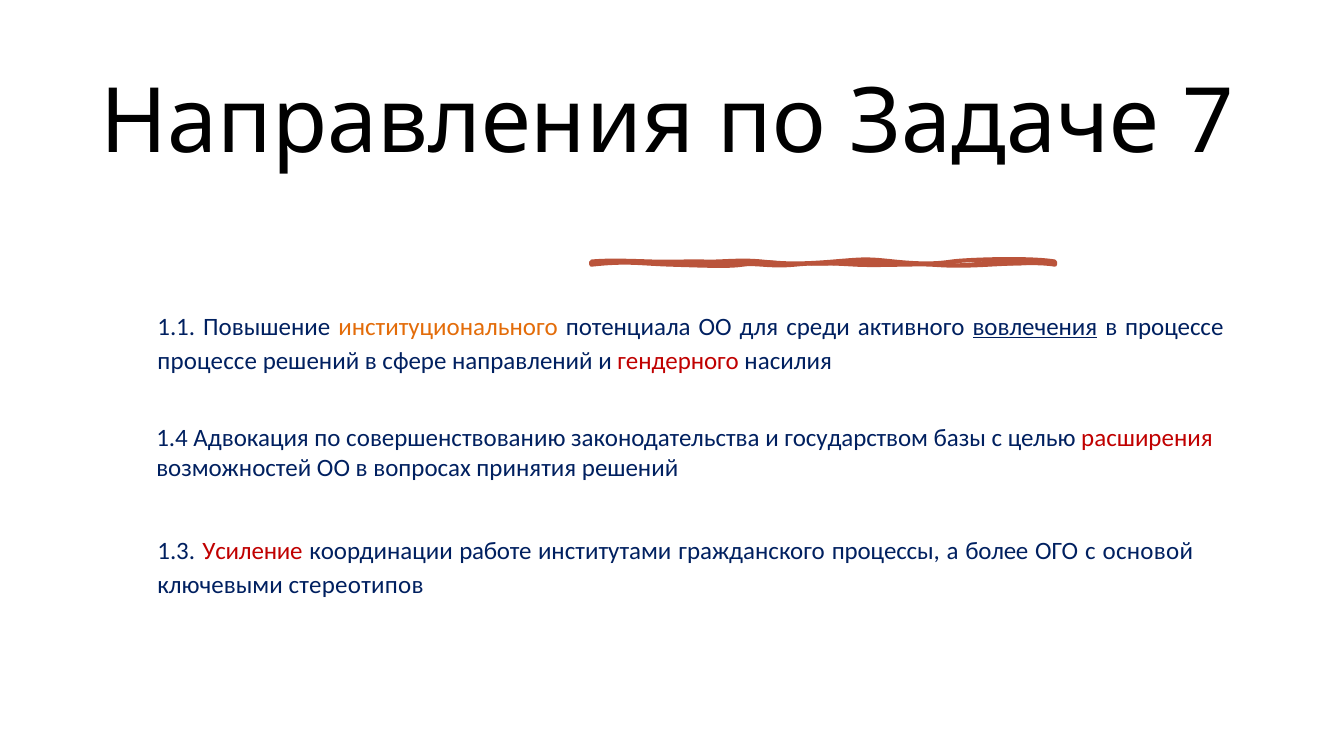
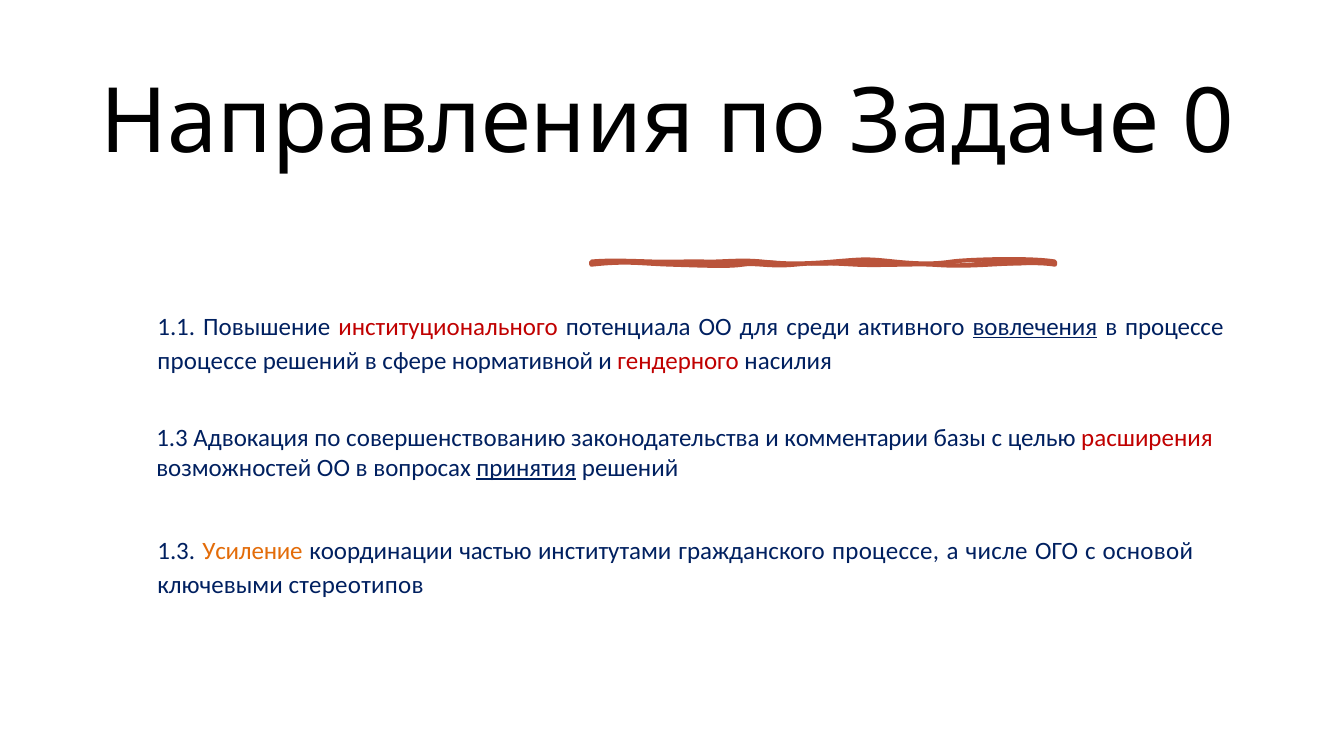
7: 7 -> 0 (1208, 123)
институционального colour: orange -> red (448, 327)
направлений: направлений -> нормативной (522, 362)
1.4: 1.4 -> 1.3 (172, 439)
государством: государством -> комментарии (856, 439)
принятия underline: none -> present (526, 469)
Усиление colour: red -> orange (252, 551)
работе: работе -> частью (495, 551)
гражданского процессы: процессы -> процессе (886, 551)
более: более -> числе (997, 551)
